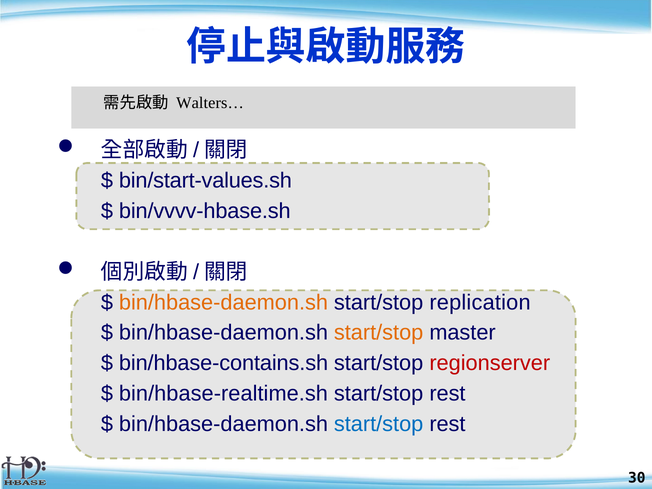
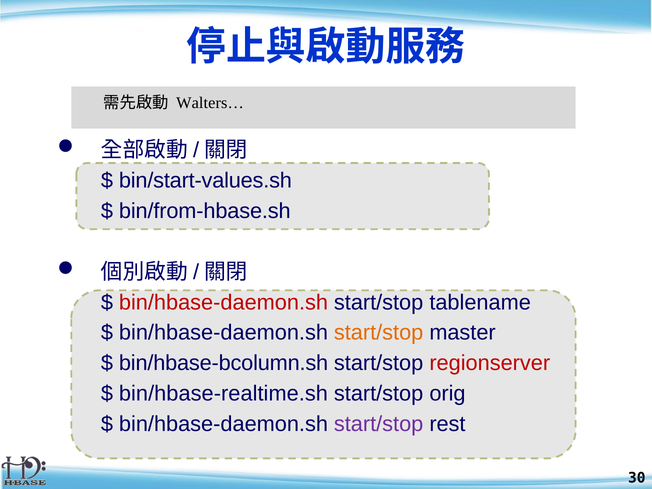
bin/vvvv-hbase.sh: bin/vvvv-hbase.sh -> bin/from-hbase.sh (205, 211)
bin/hbase-daemon.sh colour: orange -> red (223, 302)
replication: replication -> tablename (480, 302)
bin/hbase-contains.sh: bin/hbase-contains.sh -> bin/hbase-bcolumn.sh (224, 363)
rest: rest -> orig (447, 394)
start/stop colour: blue -> purple (379, 424)
